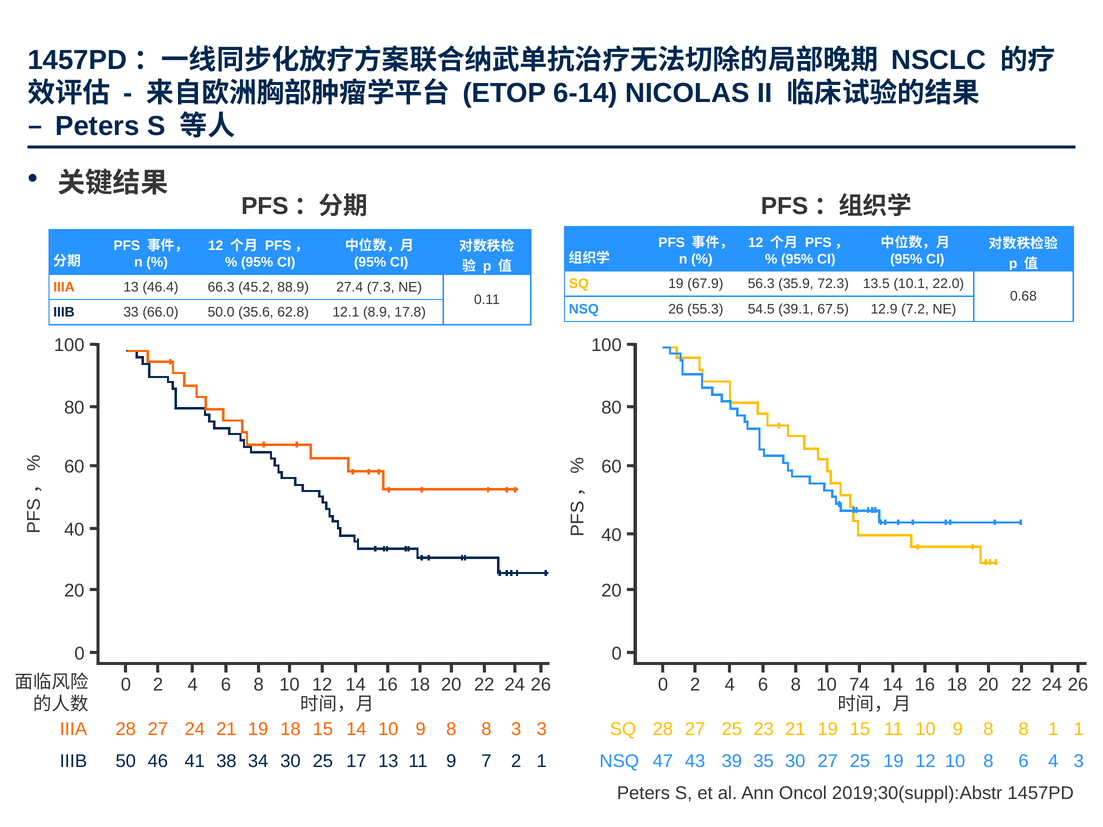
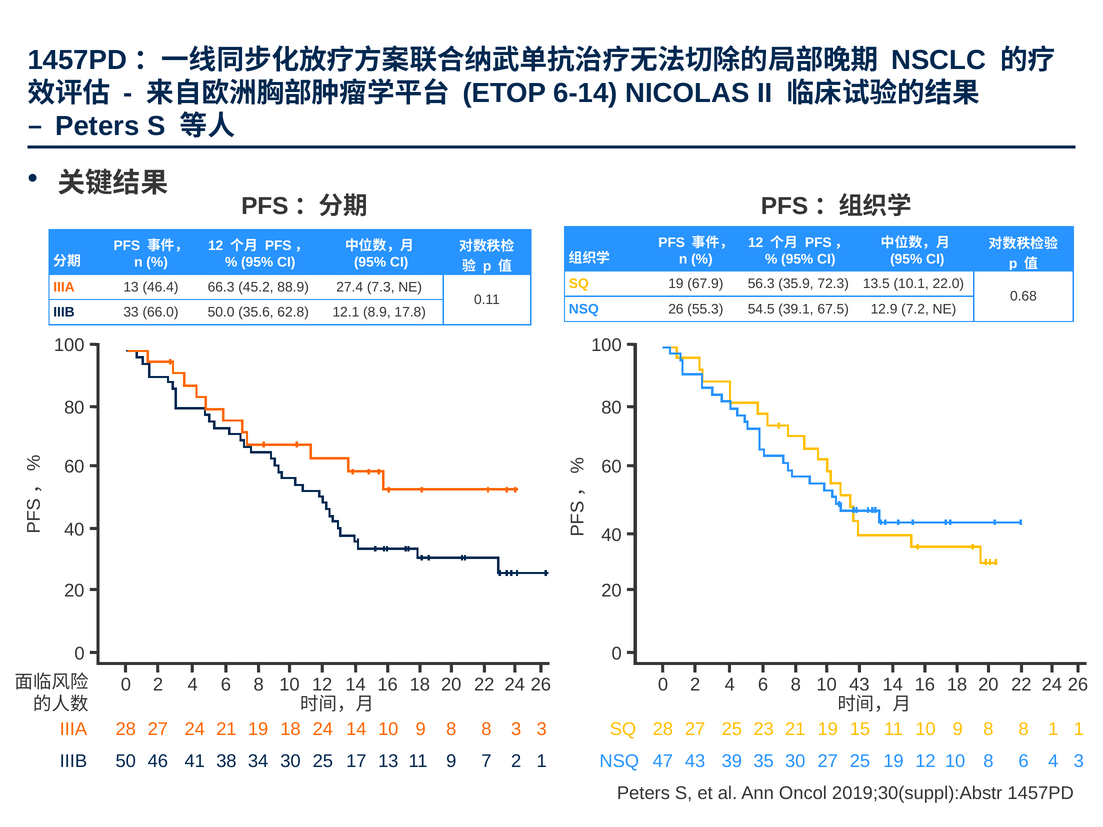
10 74: 74 -> 43 (859, 685)
18 15: 15 -> 24 (323, 730)
